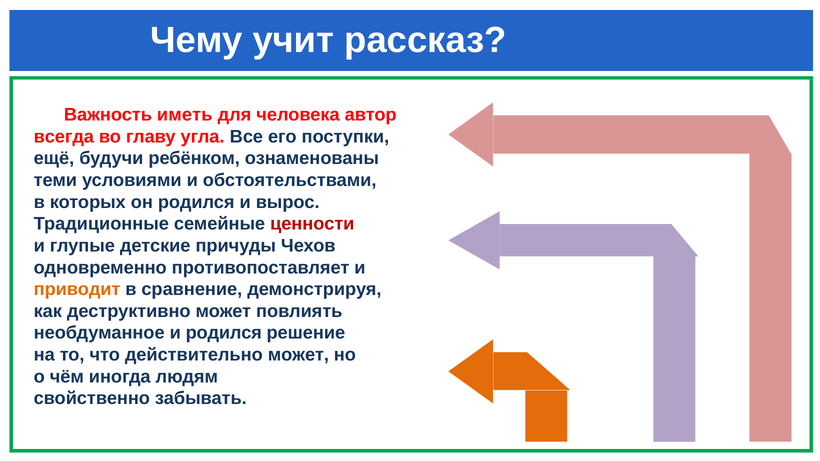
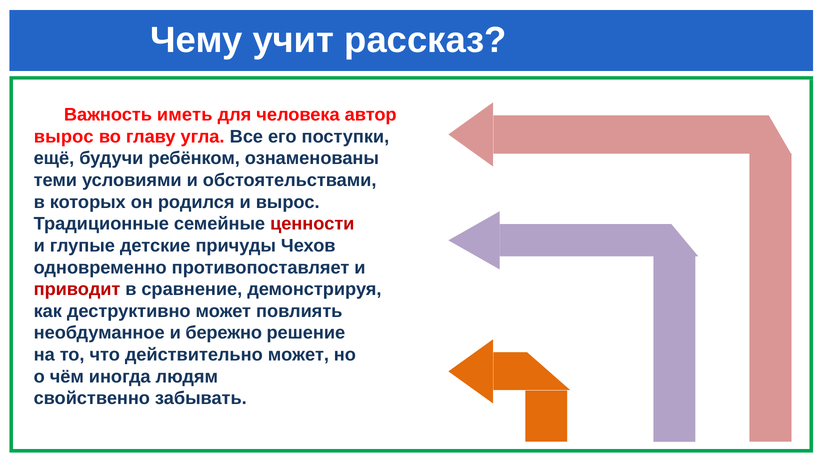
всегда: всегда -> вырос (64, 137)
приводит colour: orange -> red (77, 289)
и родился: родился -> бережно (224, 333)
